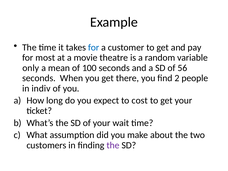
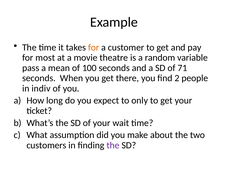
for colour: blue -> orange (94, 47)
only: only -> pass (31, 68)
56: 56 -> 71 (182, 68)
cost: cost -> only (140, 101)
